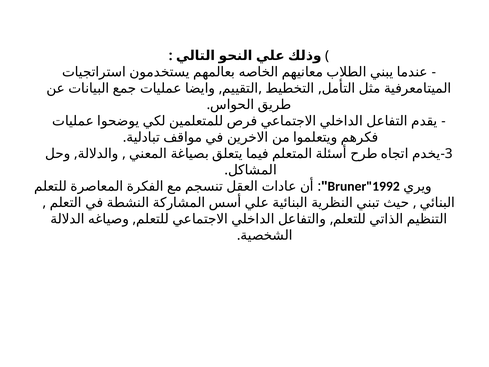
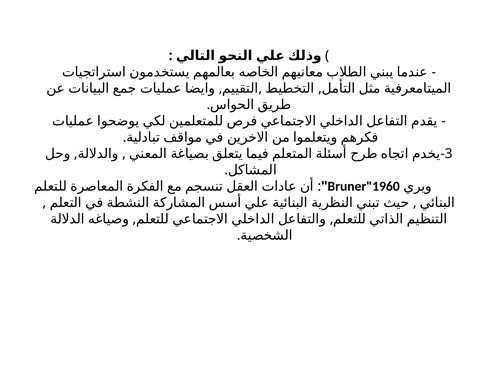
Bruner"1992: Bruner"1992 -> Bruner"1960 (364, 186)
